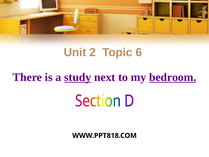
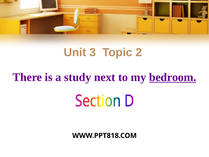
2: 2 -> 3 (93, 52)
6: 6 -> 2 (139, 52)
study underline: present -> none (78, 77)
